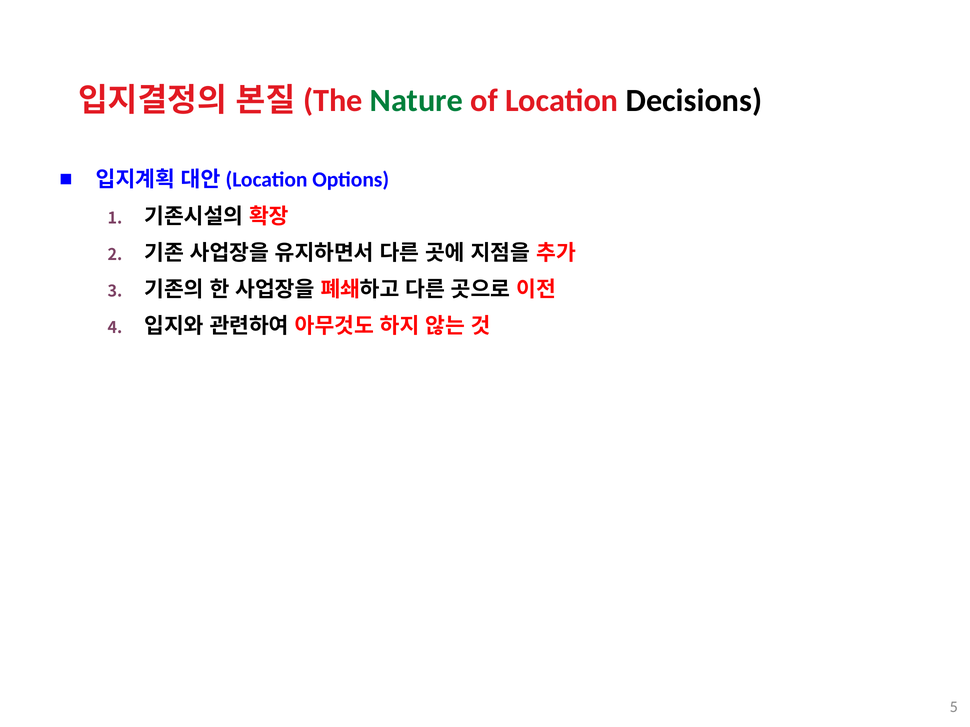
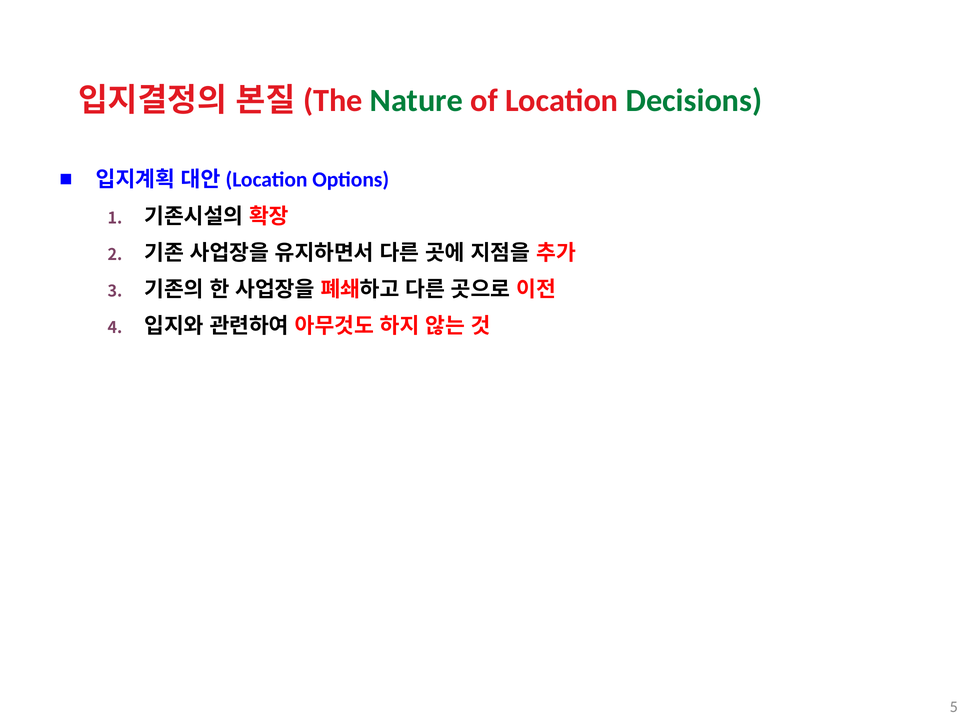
Decisions colour: black -> green (694, 101)
